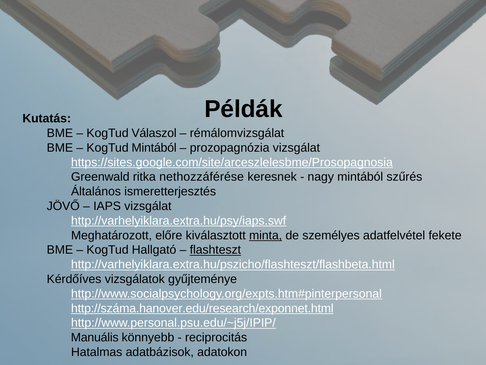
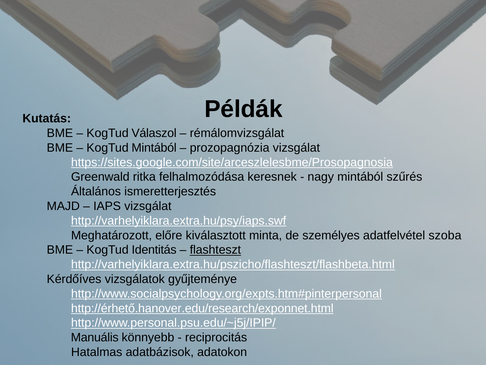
nethozzáférése: nethozzáférése -> felhalmozódása (202, 177)
JÖVŐ: JÖVŐ -> MAJD (63, 206)
minta underline: present -> none (266, 235)
fekete: fekete -> szoba (445, 235)
Hallgató: Hallgató -> Identitás (154, 250)
http://száma.hanover.edu/research/exponnet.html: http://száma.hanover.edu/research/exponnet.html -> http://érhető.hanover.edu/research/exponnet.html (202, 308)
